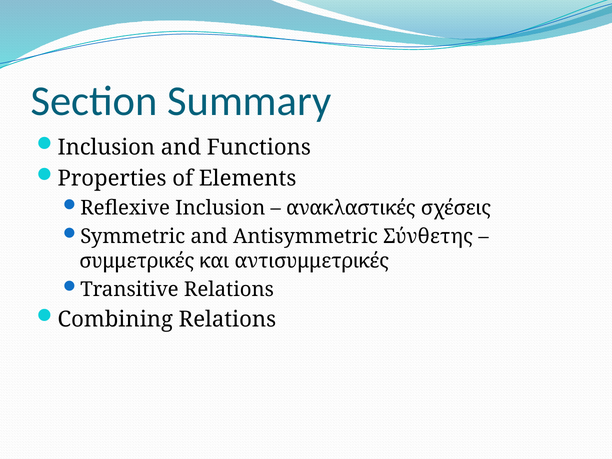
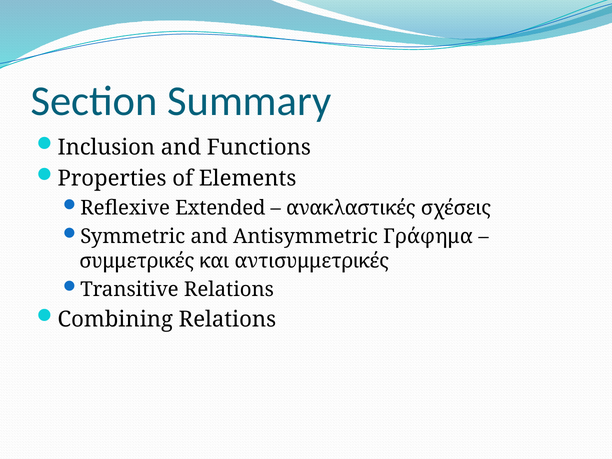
Reflexive Inclusion: Inclusion -> Extended (220, 208)
Σύνθετης: Σύνθετης -> Γράφημα (428, 236)
